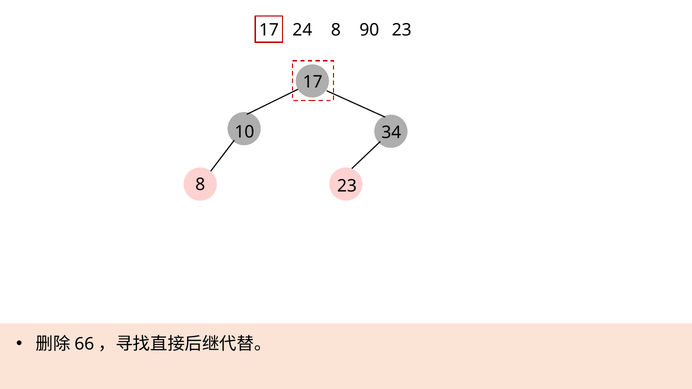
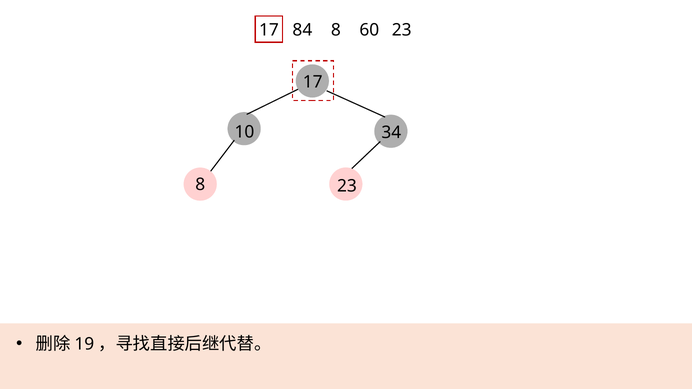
24: 24 -> 84 (302, 30)
90: 90 -> 60 (369, 30)
66: 66 -> 19 (84, 344)
